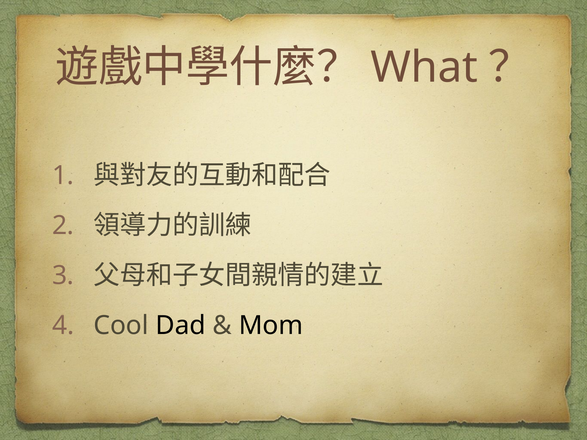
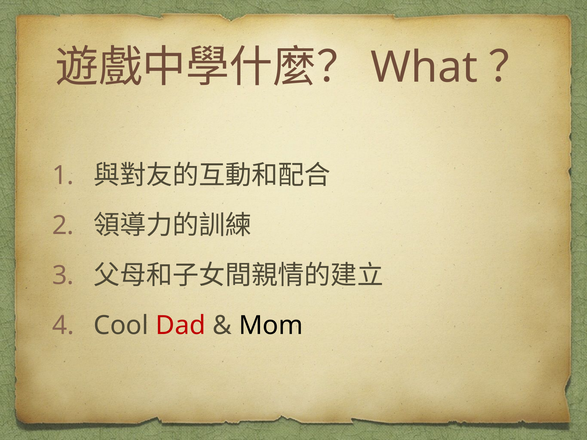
Dad colour: black -> red (181, 326)
